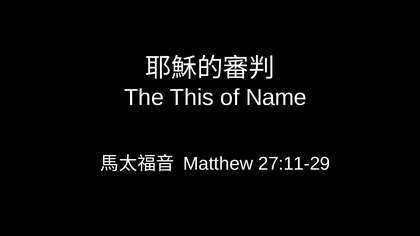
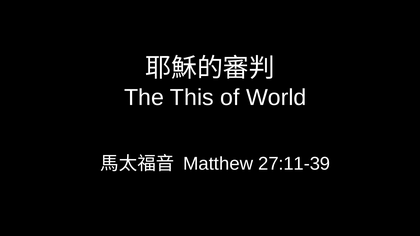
Name: Name -> World (276, 98)
27:11-29: 27:11-29 -> 27:11-39 (294, 164)
